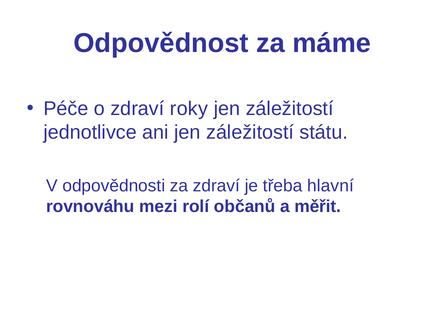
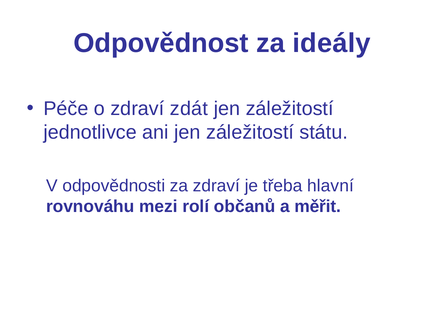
máme: máme -> ideály (332, 43)
roky: roky -> zdát (189, 108)
